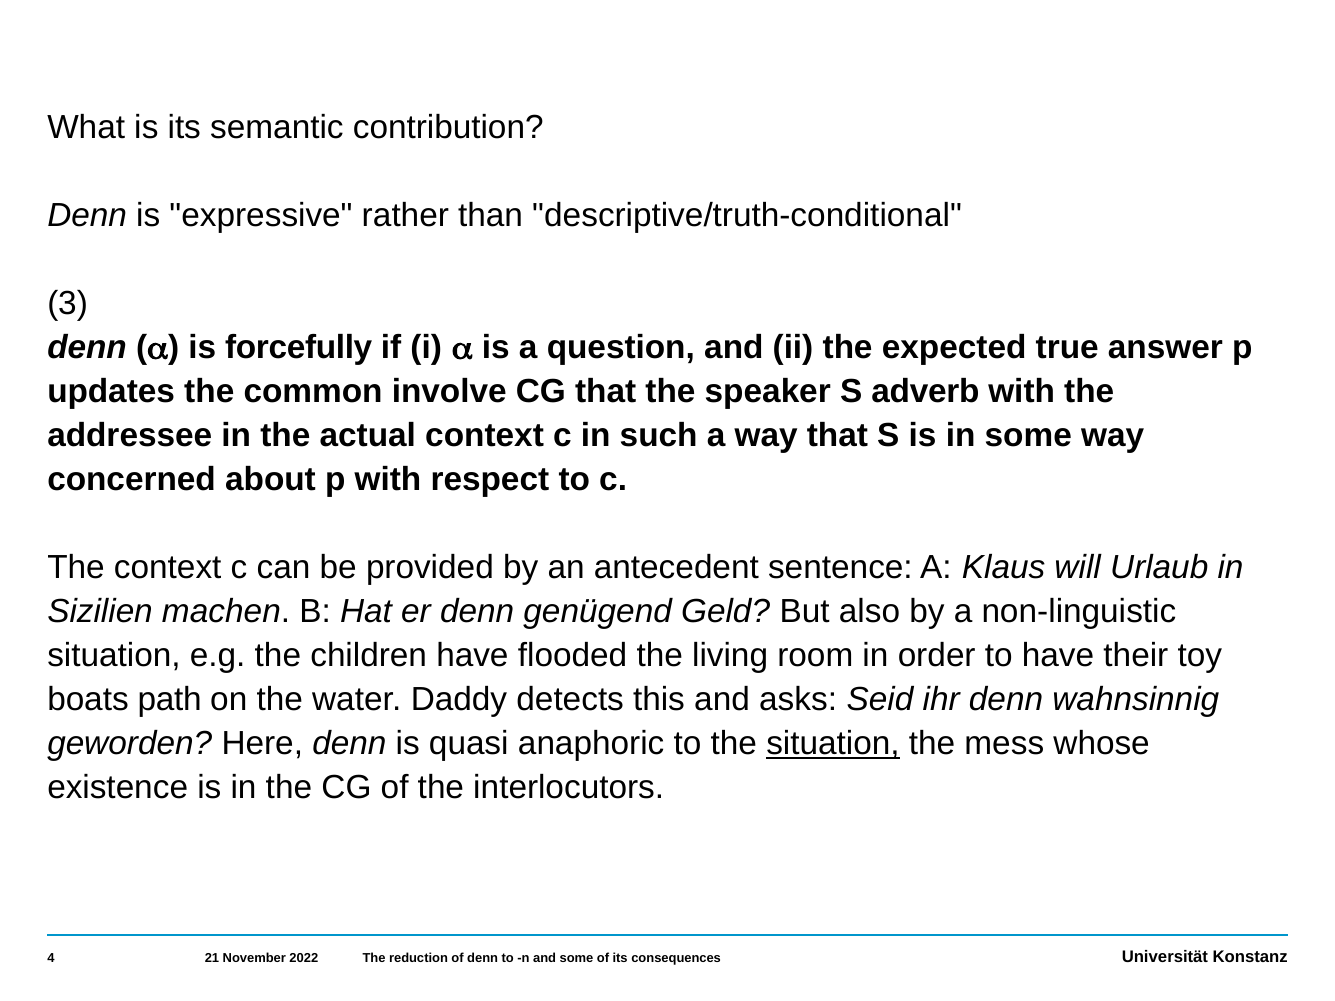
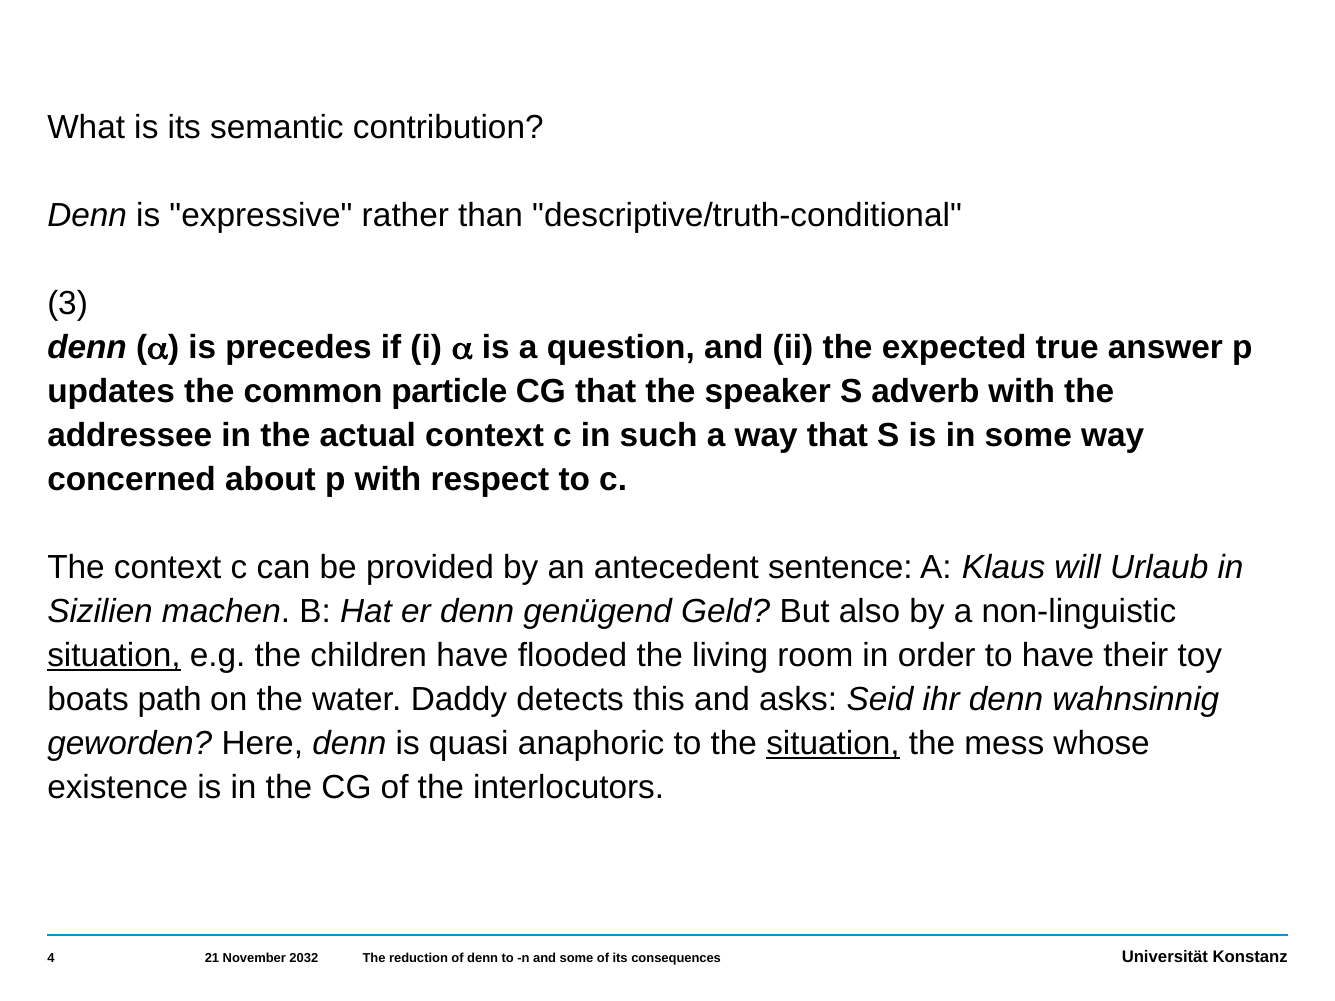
forcefully: forcefully -> precedes (299, 348)
involve: involve -> particle (449, 392)
situation underline: none -> present (114, 656)
2022: 2022 -> 2032 (304, 959)
